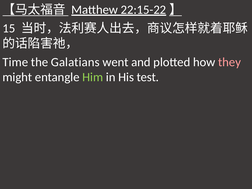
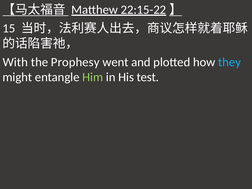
Time: Time -> With (15, 62)
Galatians: Galatians -> Prophesy (75, 62)
they colour: pink -> light blue (230, 62)
